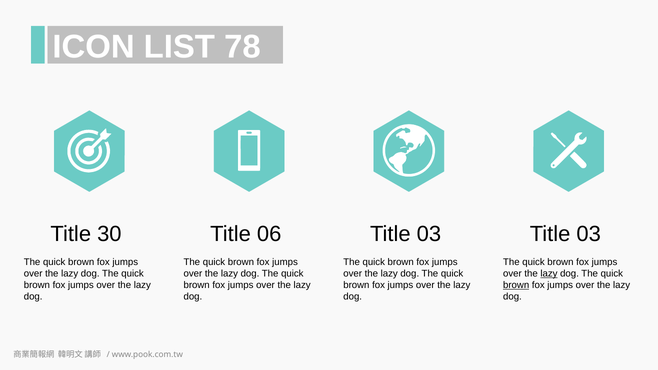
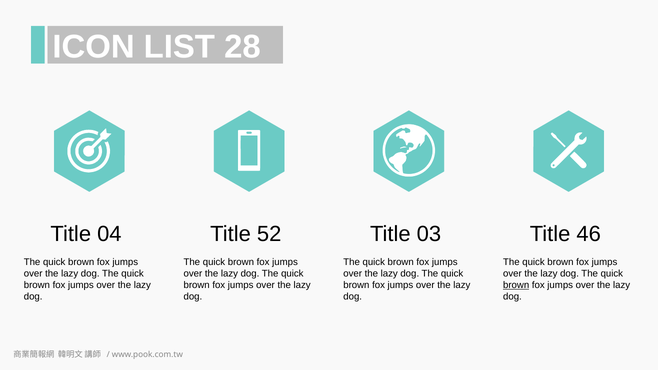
78: 78 -> 28 (242, 47)
30: 30 -> 04 (109, 234)
06: 06 -> 52 (269, 234)
03: 03 -> 46 (589, 234)
lazy underline: present -> none (549, 274)
